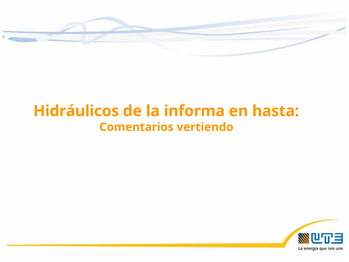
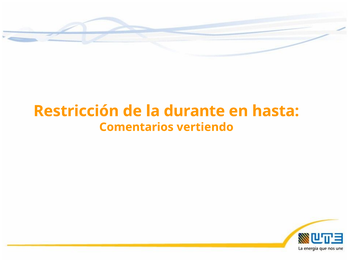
Hidráulicos: Hidráulicos -> Restricción (76, 111)
informa: informa -> durante (194, 111)
